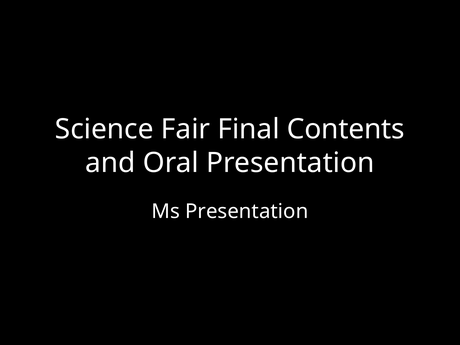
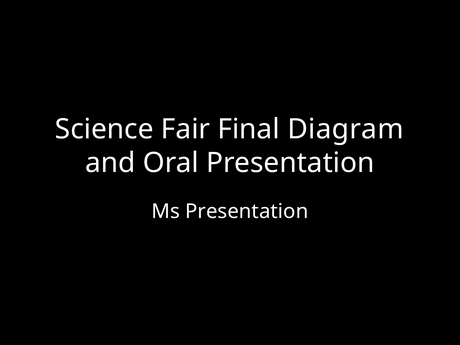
Contents: Contents -> Diagram (346, 129)
